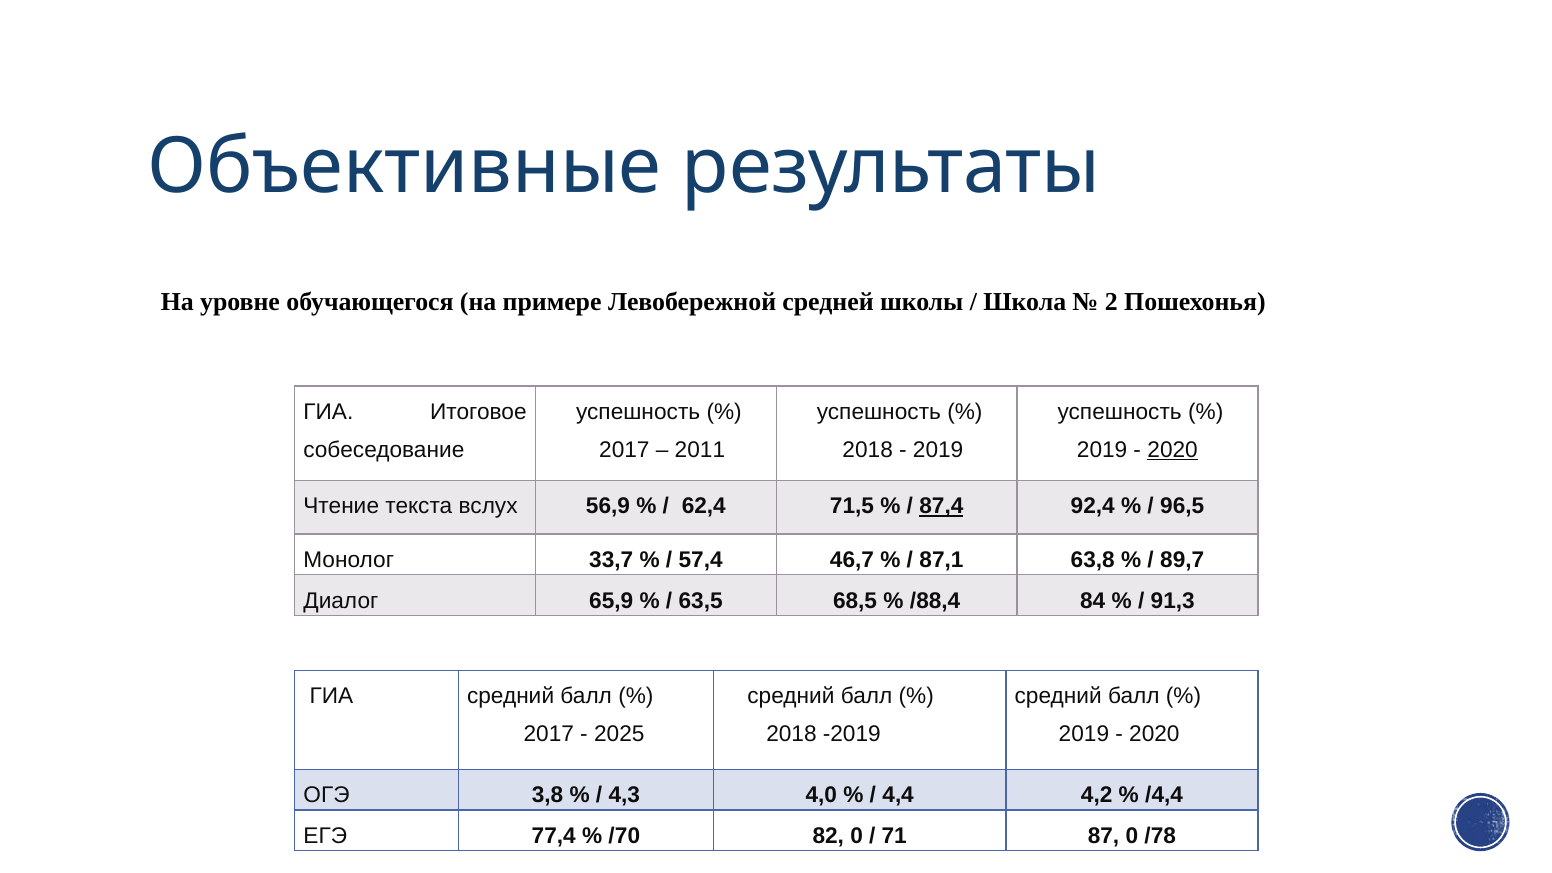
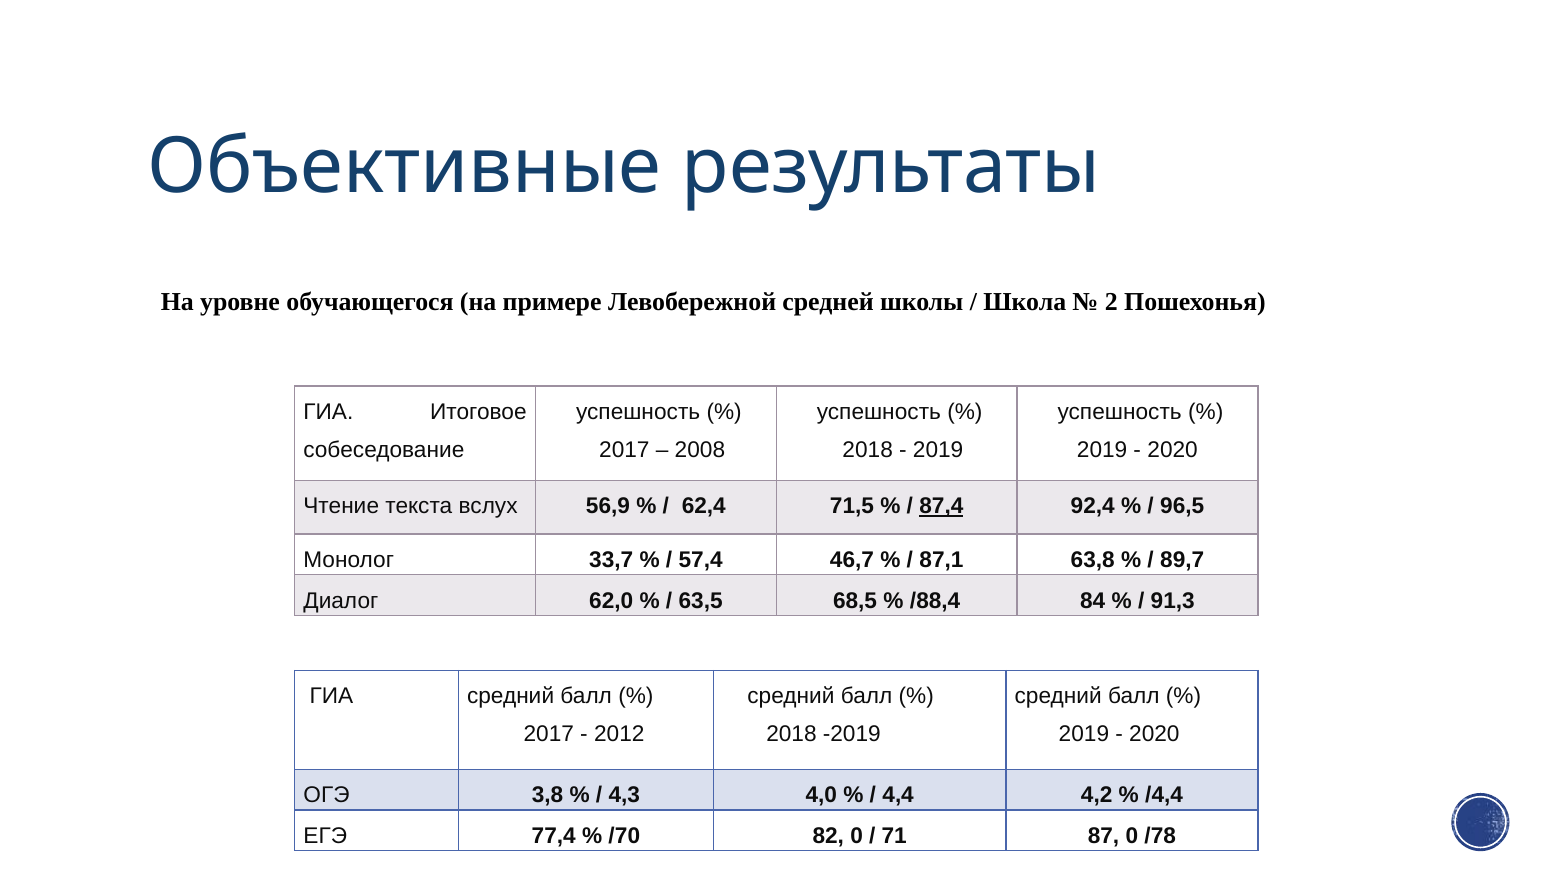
2011: 2011 -> 2008 (700, 450)
2020 underline: present -> none (1173, 450)
65,9: 65,9 -> 62,0 (611, 601)
2025: 2025 -> 2012 (619, 735)
